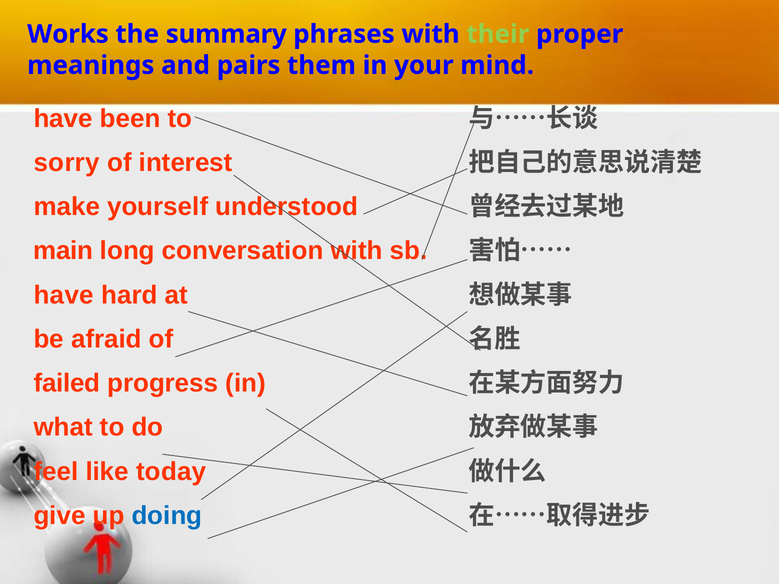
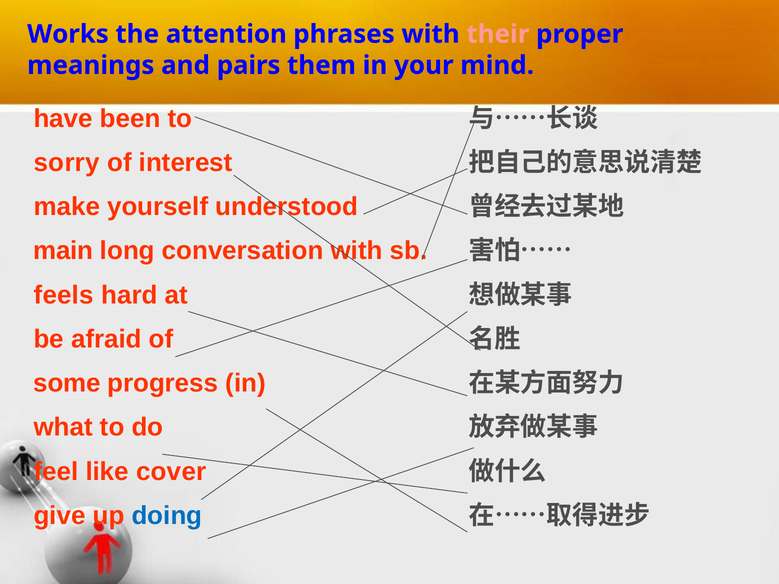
summary: summary -> attention (226, 34)
their colour: light green -> pink (498, 34)
have: have -> feels (64, 295)
failed: failed -> some (67, 383)
today: today -> cover (171, 472)
